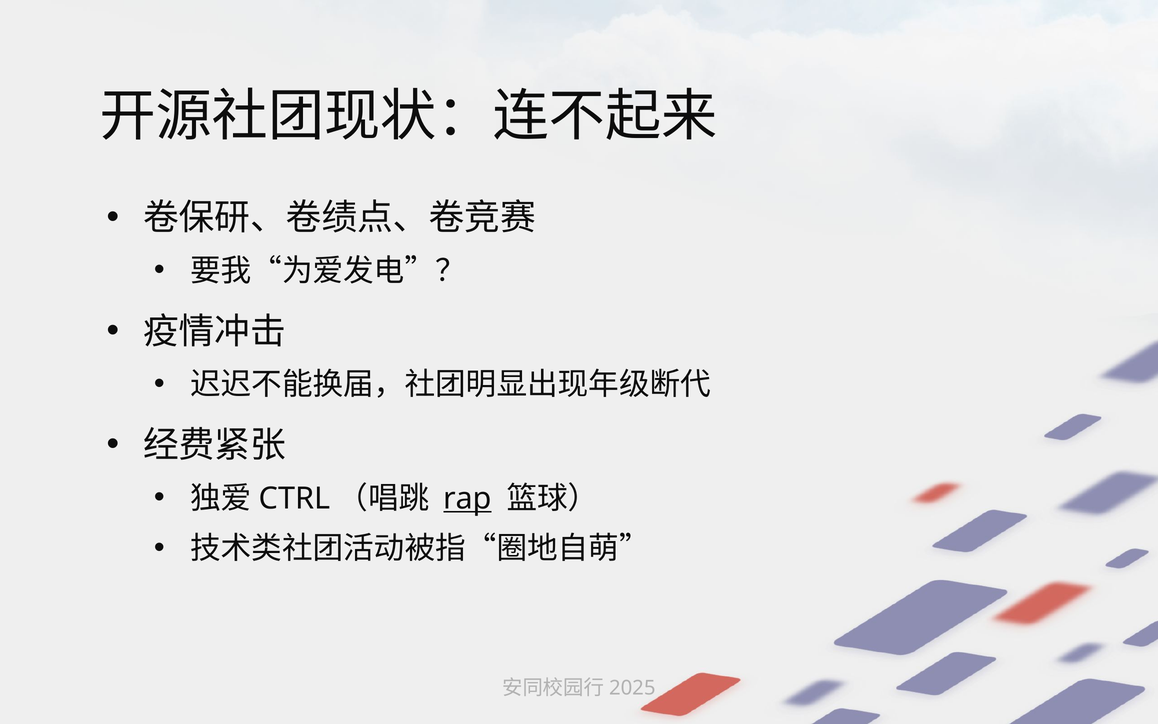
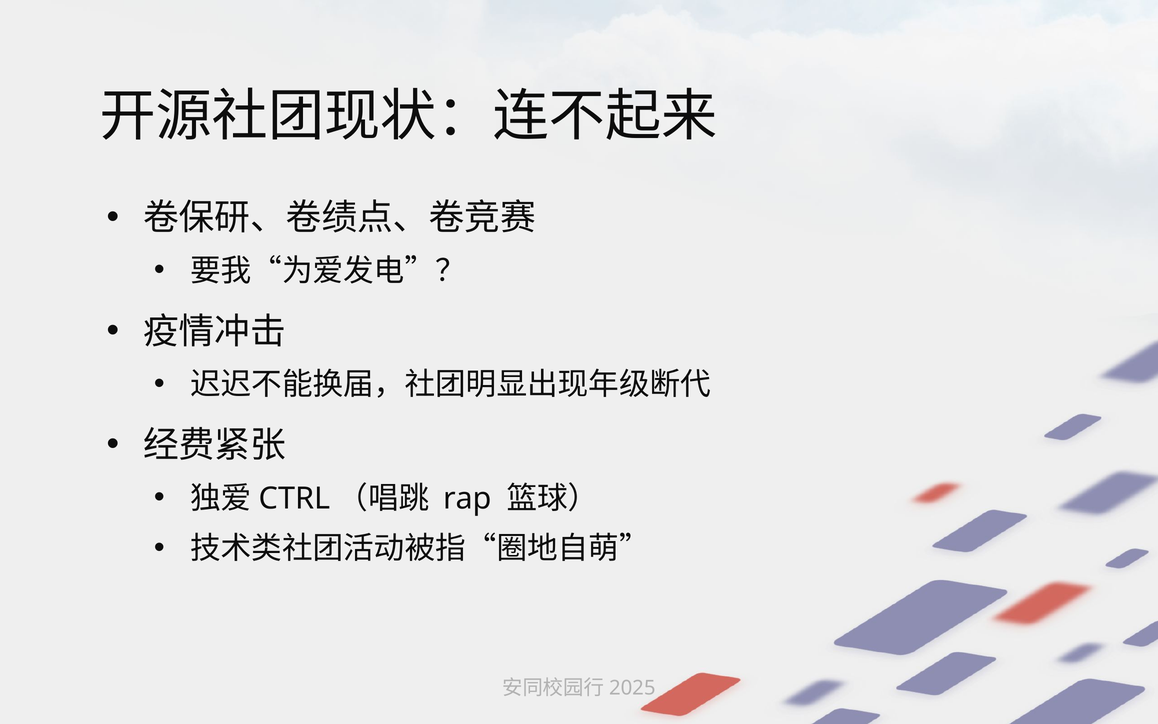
rap underline: present -> none (468, 498)
